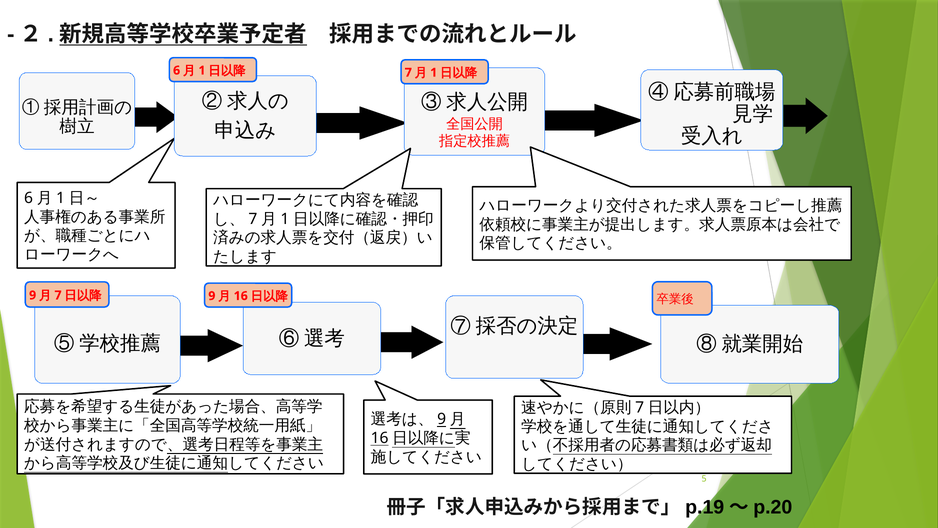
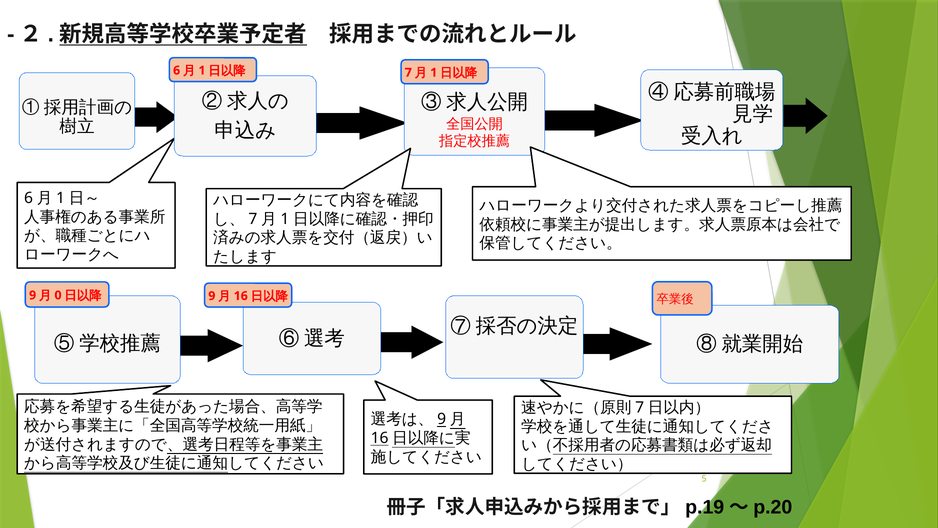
7: 7 -> 0 (58, 295)
